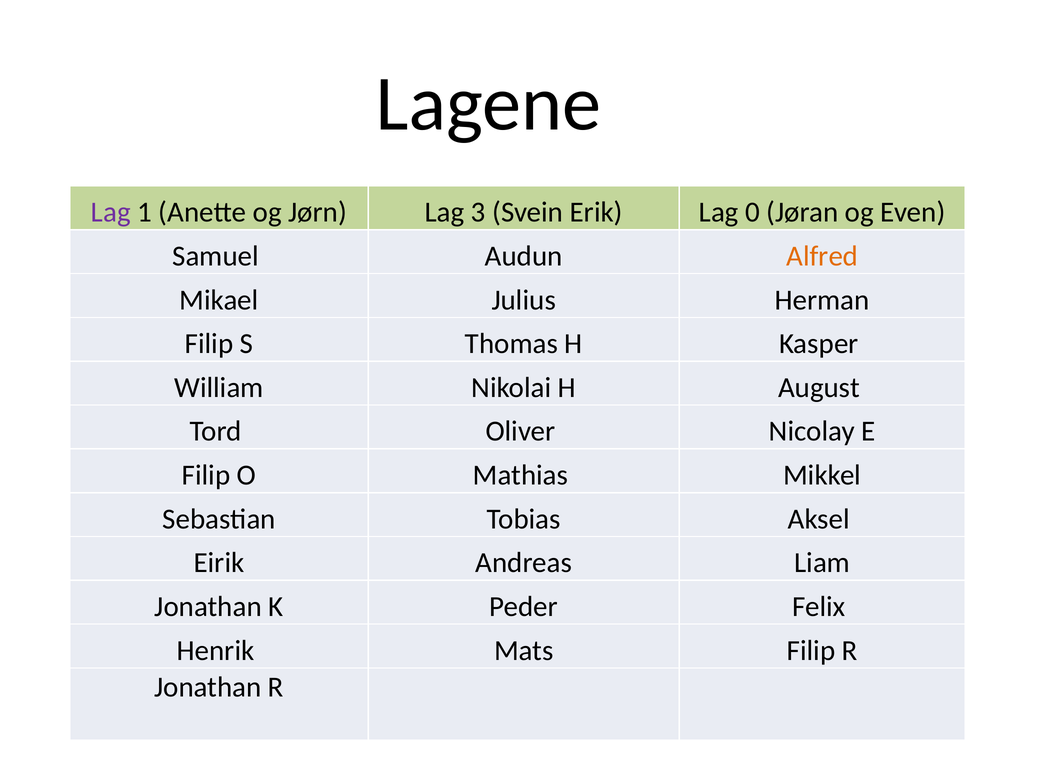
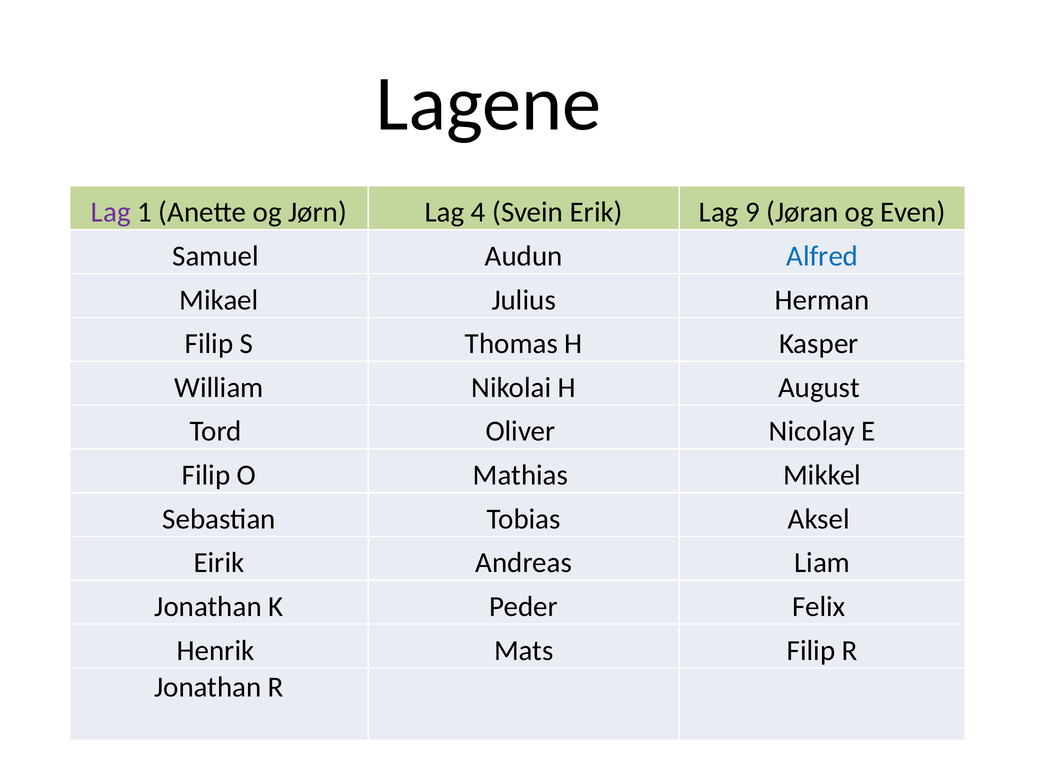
3: 3 -> 4 (478, 212)
0: 0 -> 9 (752, 212)
Alfred colour: orange -> blue (822, 256)
